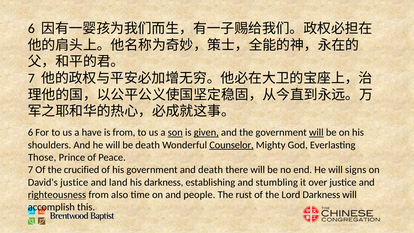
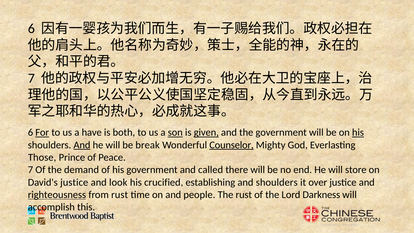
For underline: none -> present (42, 133)
is from: from -> both (124, 133)
will underline: present -> none (316, 133)
his underline: none -> present (358, 133)
And underline: none -> present (82, 145)
be death: death -> break (148, 145)
crucified: crucified -> demand (82, 170)
and death: death -> called (211, 170)
signs: signs -> store (356, 170)
land: land -> look (118, 182)
his darkness: darkness -> crucified (164, 182)
and stumbling: stumbling -> shoulders (277, 182)
from also: also -> rust (120, 195)
